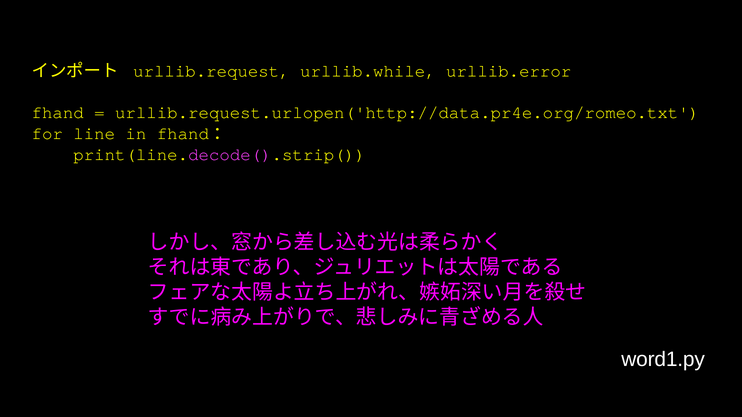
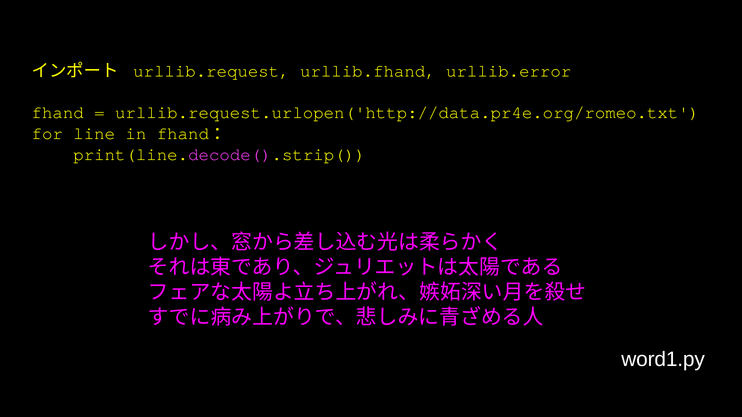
urllib.while: urllib.while -> urllib.fhand (368, 71)
